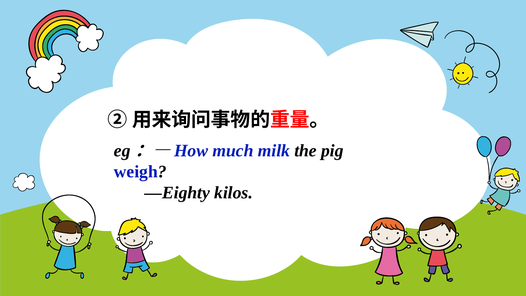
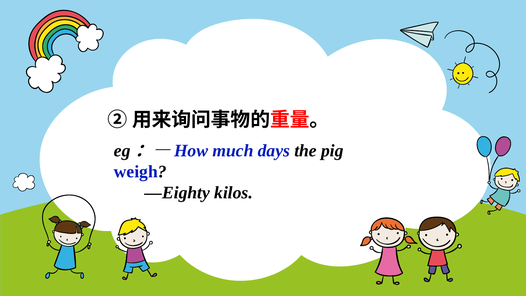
milk: milk -> days (274, 151)
